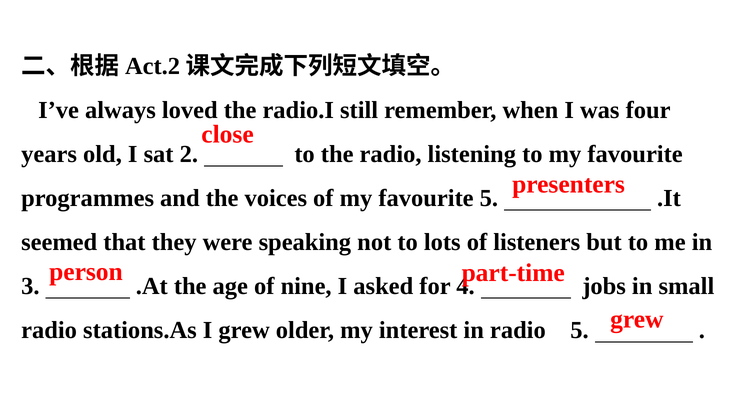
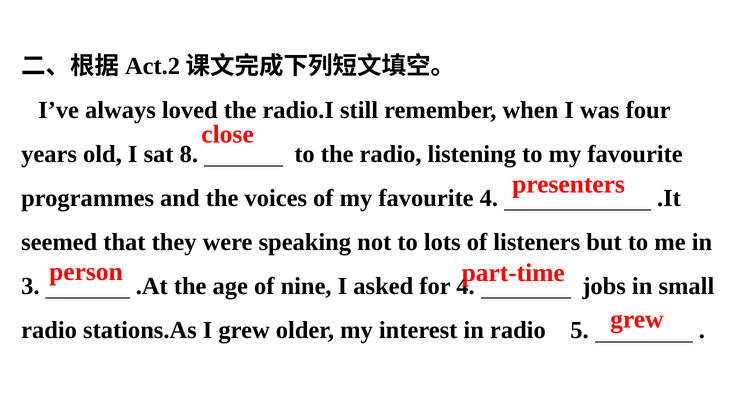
2: 2 -> 8 (189, 154)
favourite 5: 5 -> 4 (489, 198)
